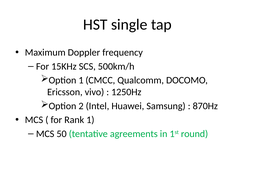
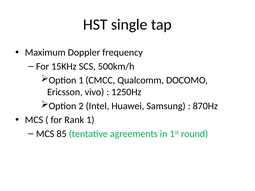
50: 50 -> 85 (62, 134)
